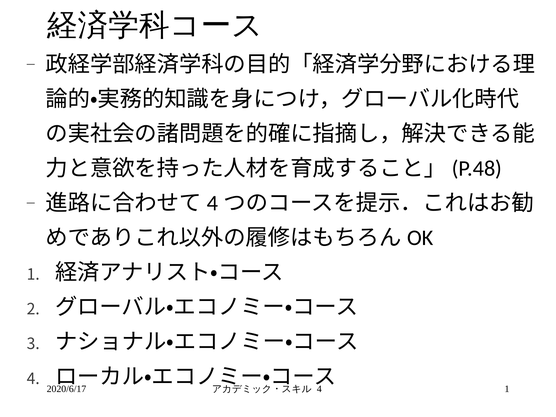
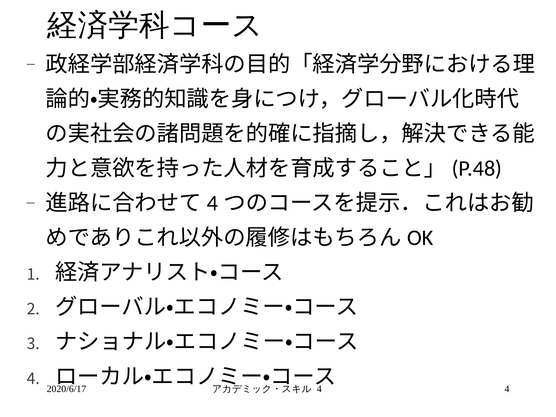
1: 1 -> 4 (507, 389)
